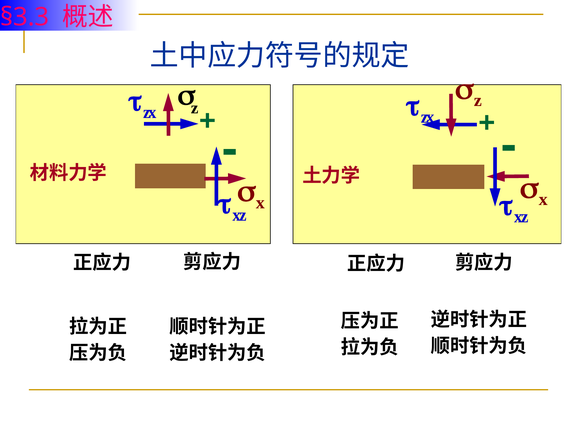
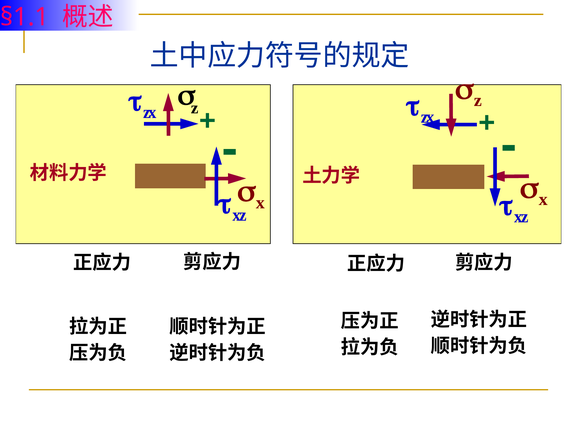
§3.3: §3.3 -> §1.1 (25, 17)
